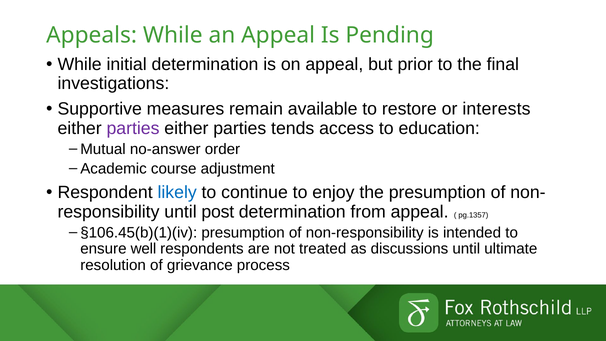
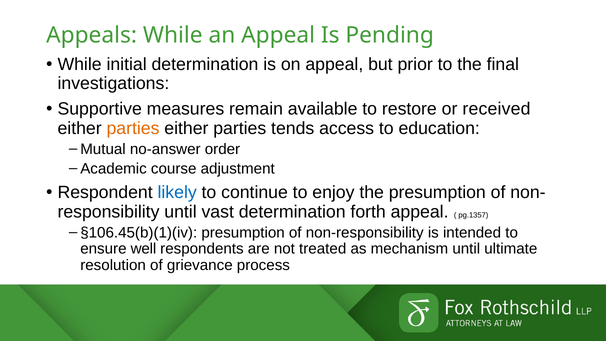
interests: interests -> received (496, 109)
parties colour: purple -> orange (133, 128)
post: post -> vast (218, 212)
from: from -> forth (368, 212)
discussions: discussions -> mechanism (409, 249)
